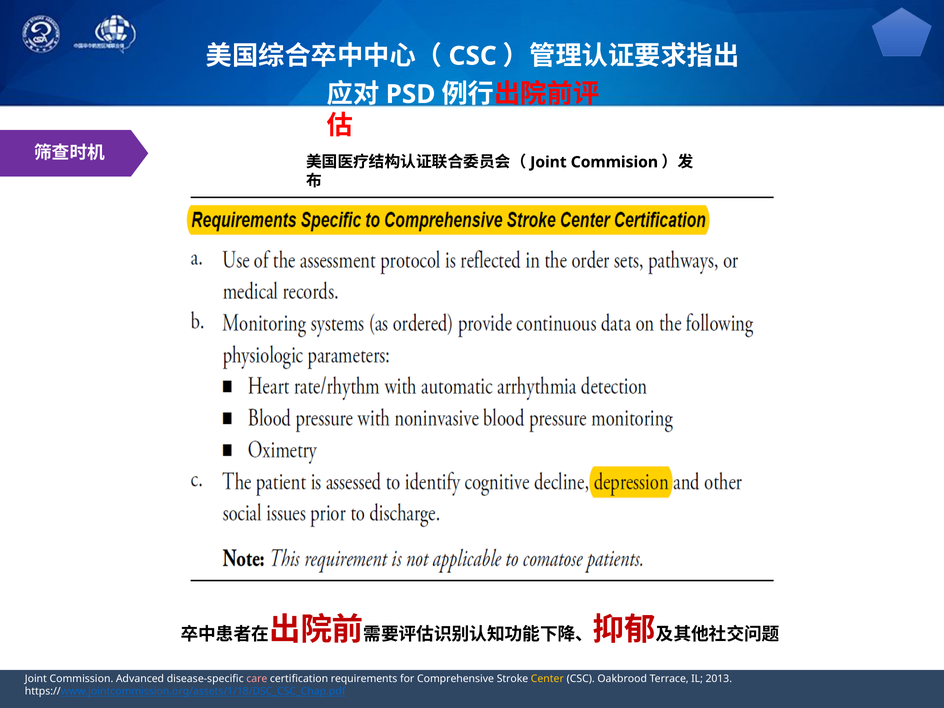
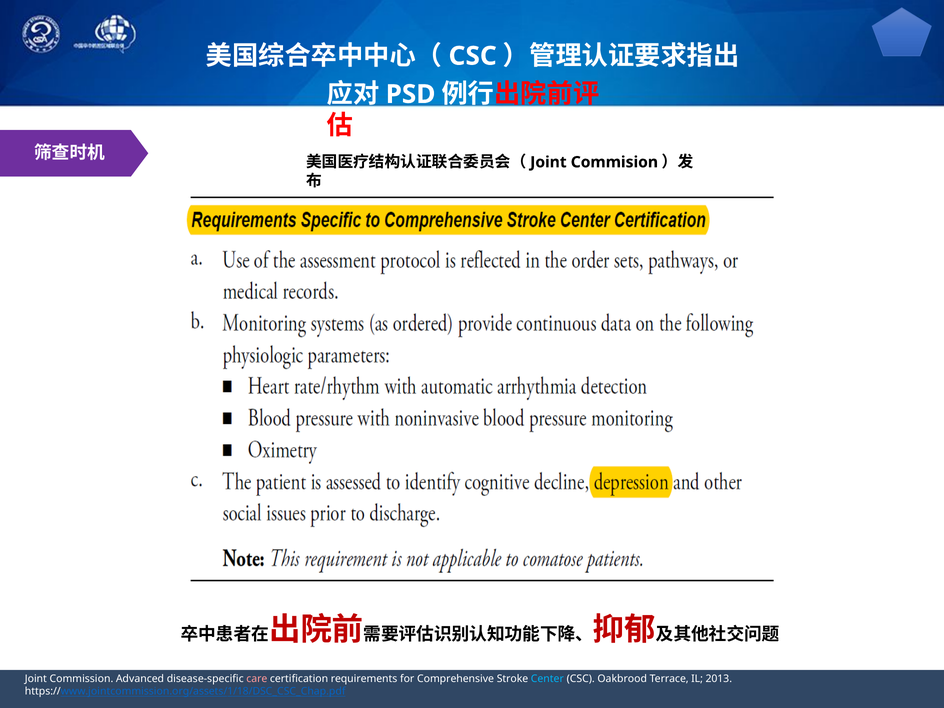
Center colour: yellow -> light blue (547, 679)
